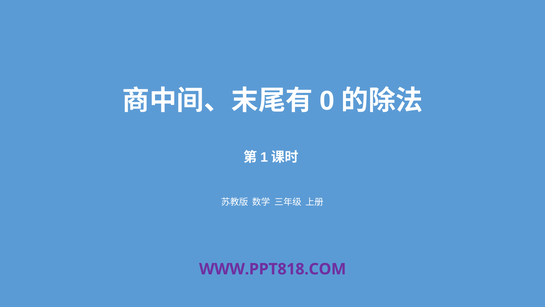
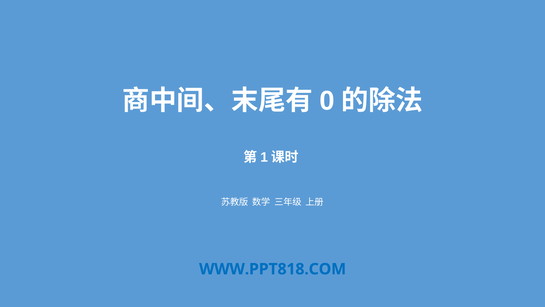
WWW.PPT818.COM colour: purple -> blue (273, 269)
